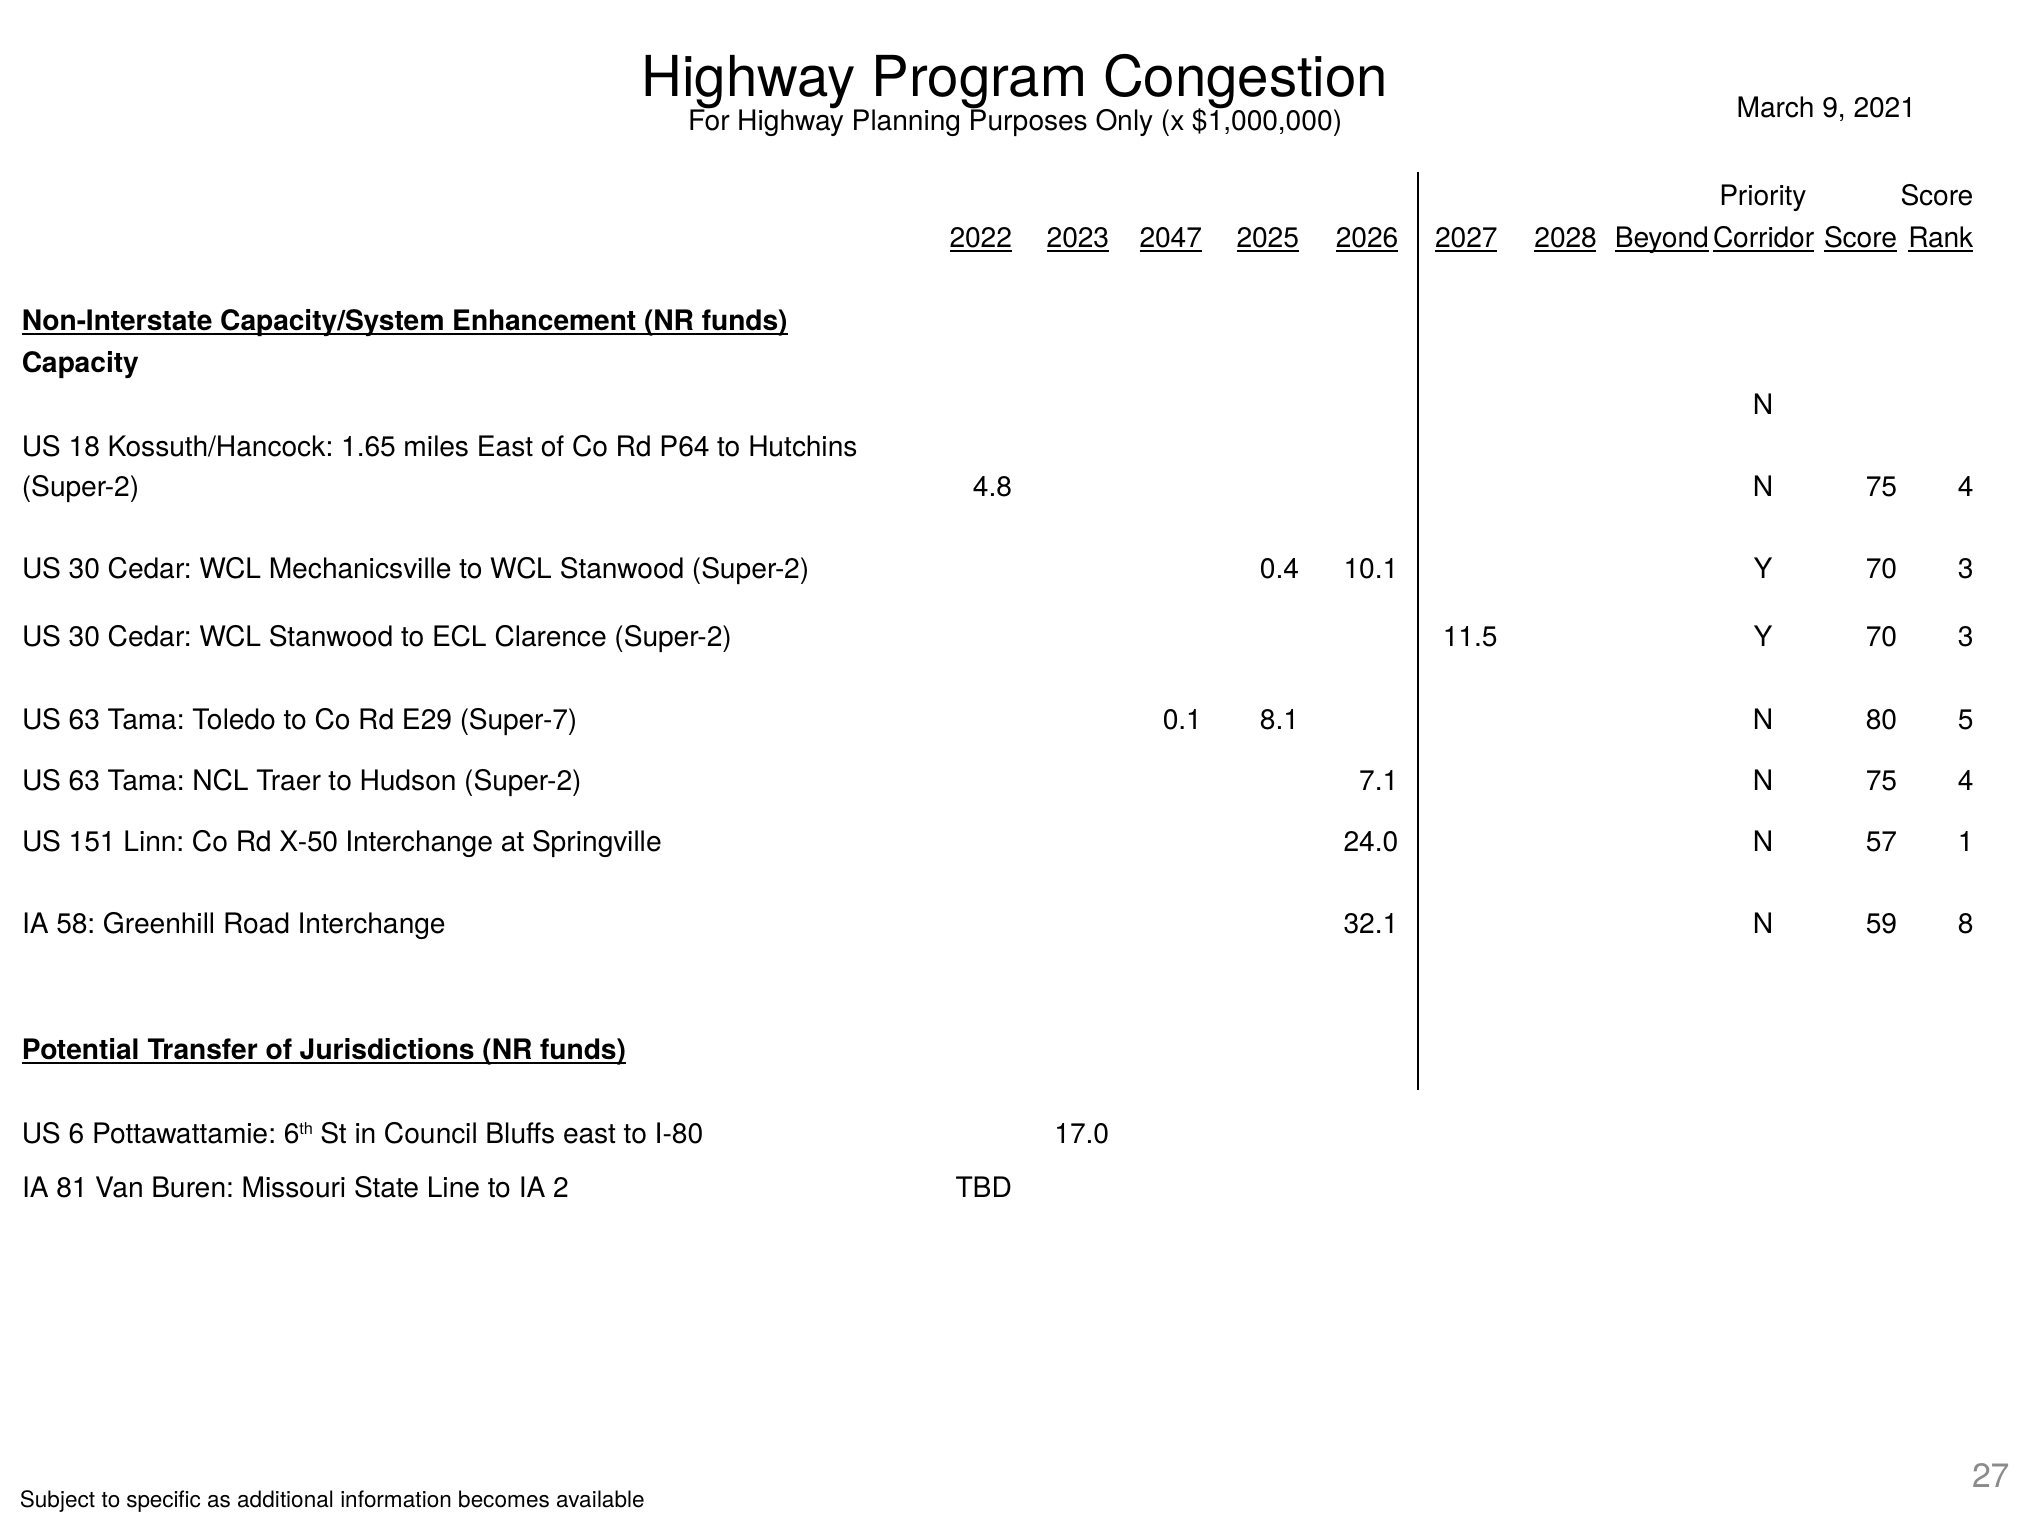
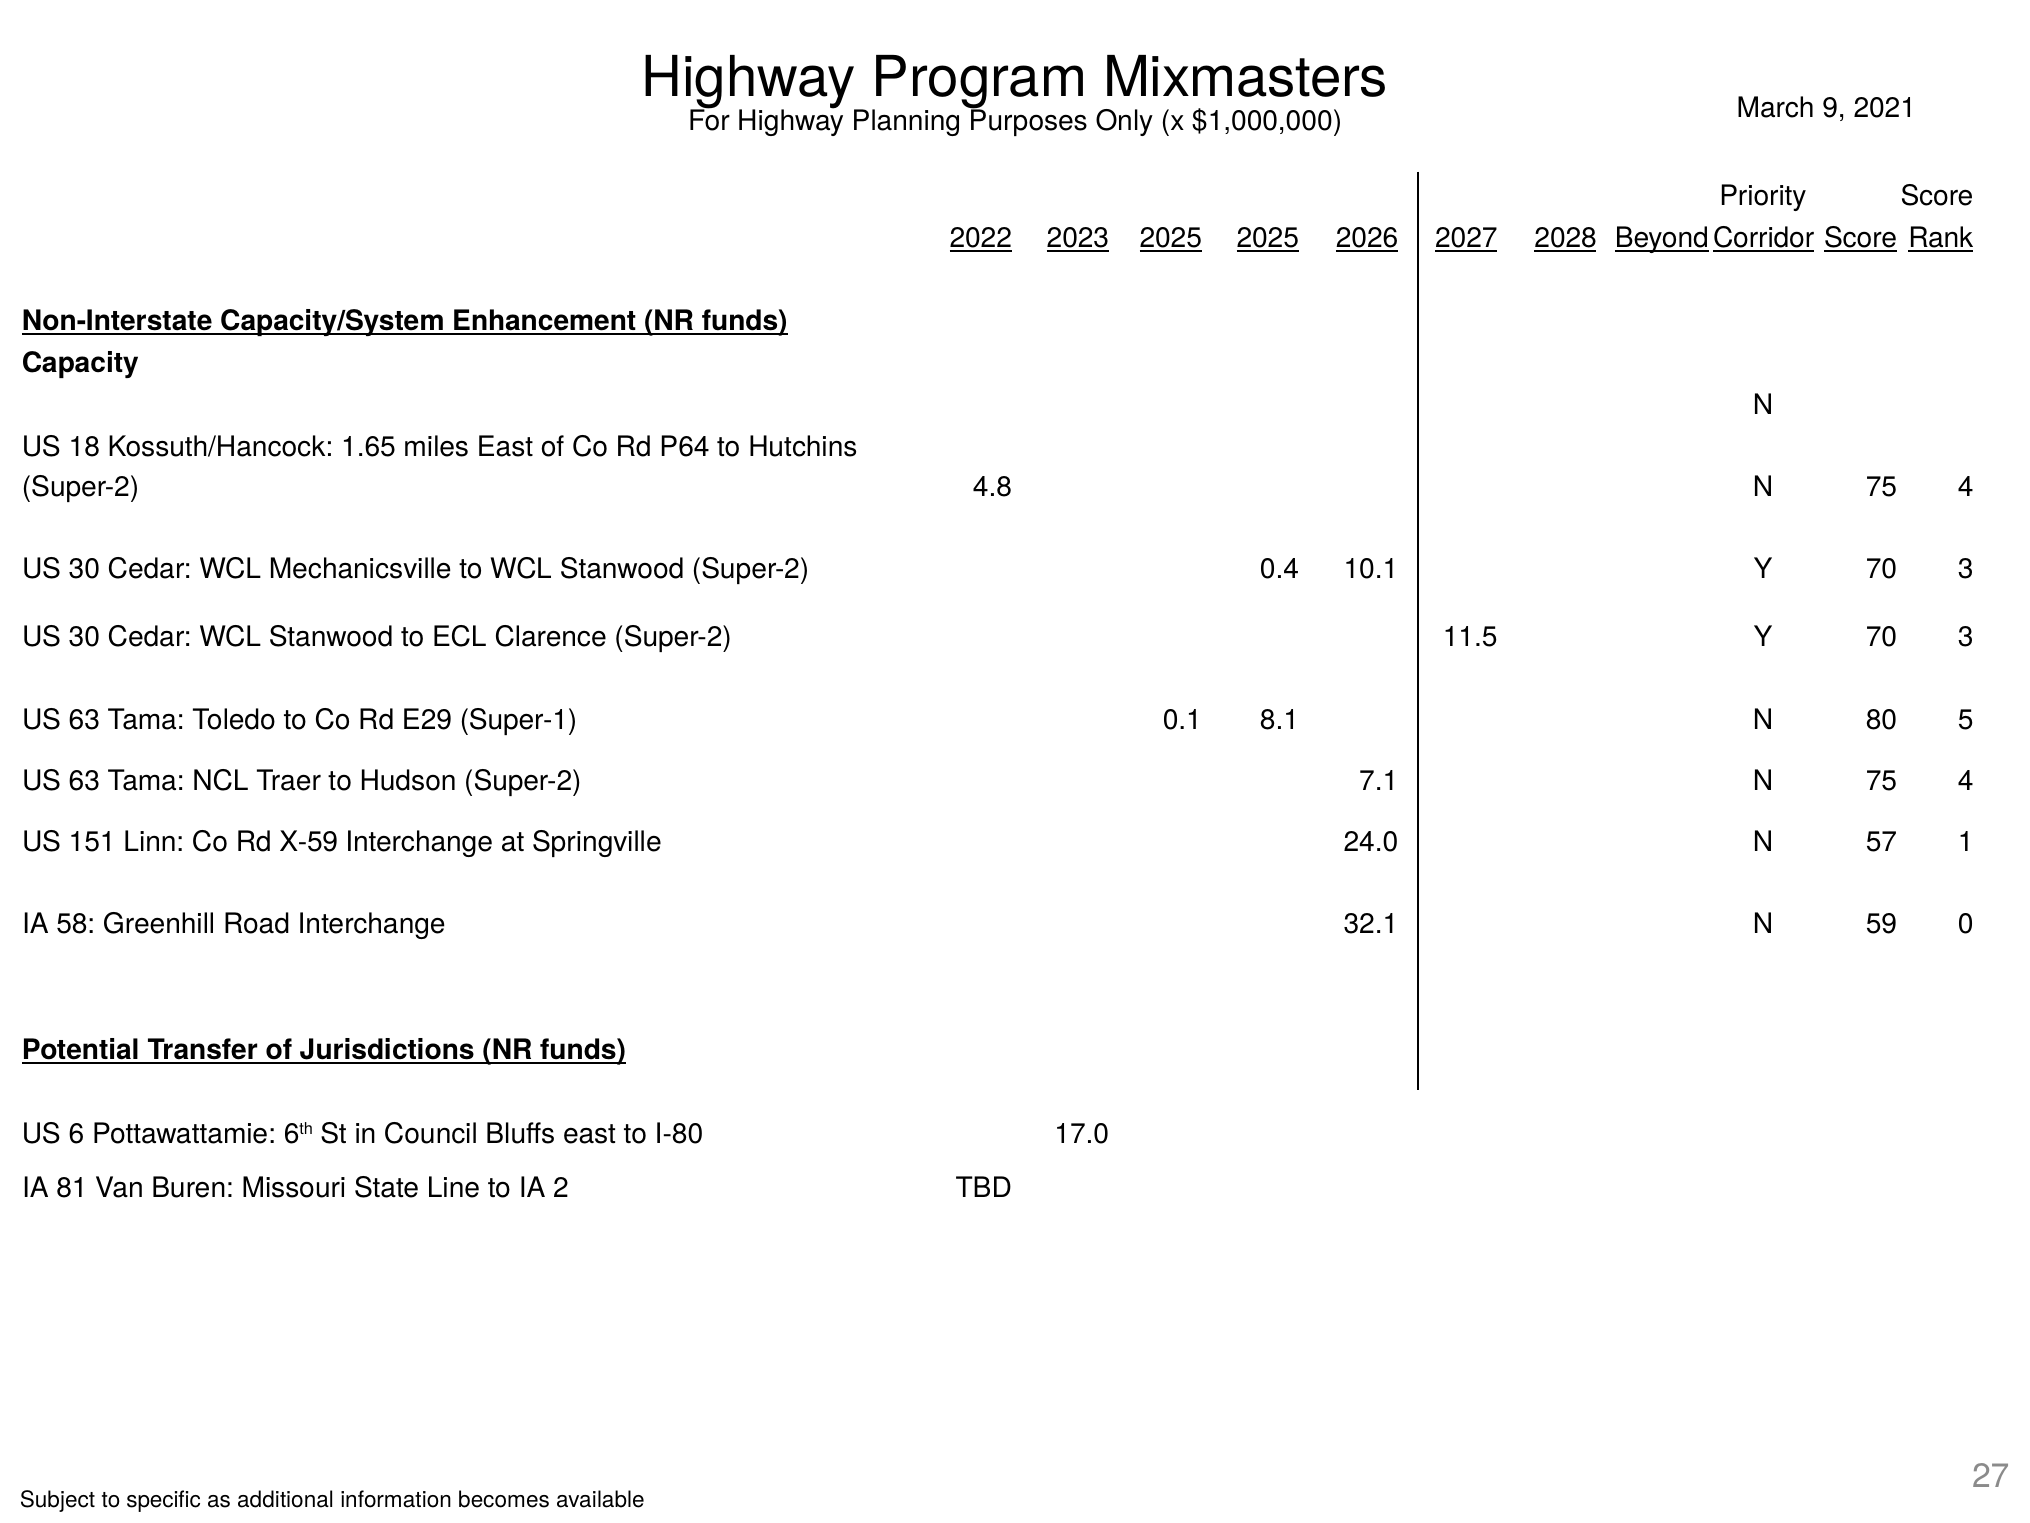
Congestion: Congestion -> Mixmasters (1246, 77)
2023 2047: 2047 -> 2025 (1171, 238)
Super-7: Super-7 -> Super-1 (519, 719)
X-50: X-50 -> X-59 (309, 842)
8: 8 -> 0 (1966, 924)
